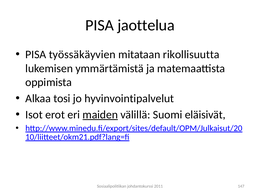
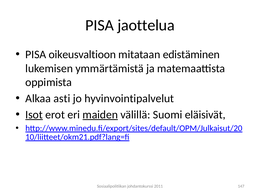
työssäkäyvien: työssäkäyvien -> oikeusvaltioon (82, 55)
rikollisuutta: rikollisuutta -> edistäminen (191, 55)
tosi: tosi -> asti (62, 98)
Isot underline: none -> present (34, 115)
